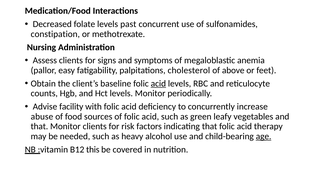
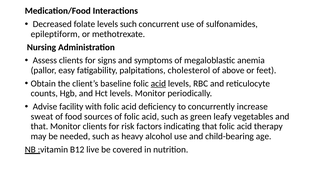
levels past: past -> such (128, 24)
constipation: constipation -> epileptiform (55, 34)
abuse: abuse -> sweat (42, 116)
age underline: present -> none (264, 136)
this: this -> live (93, 149)
